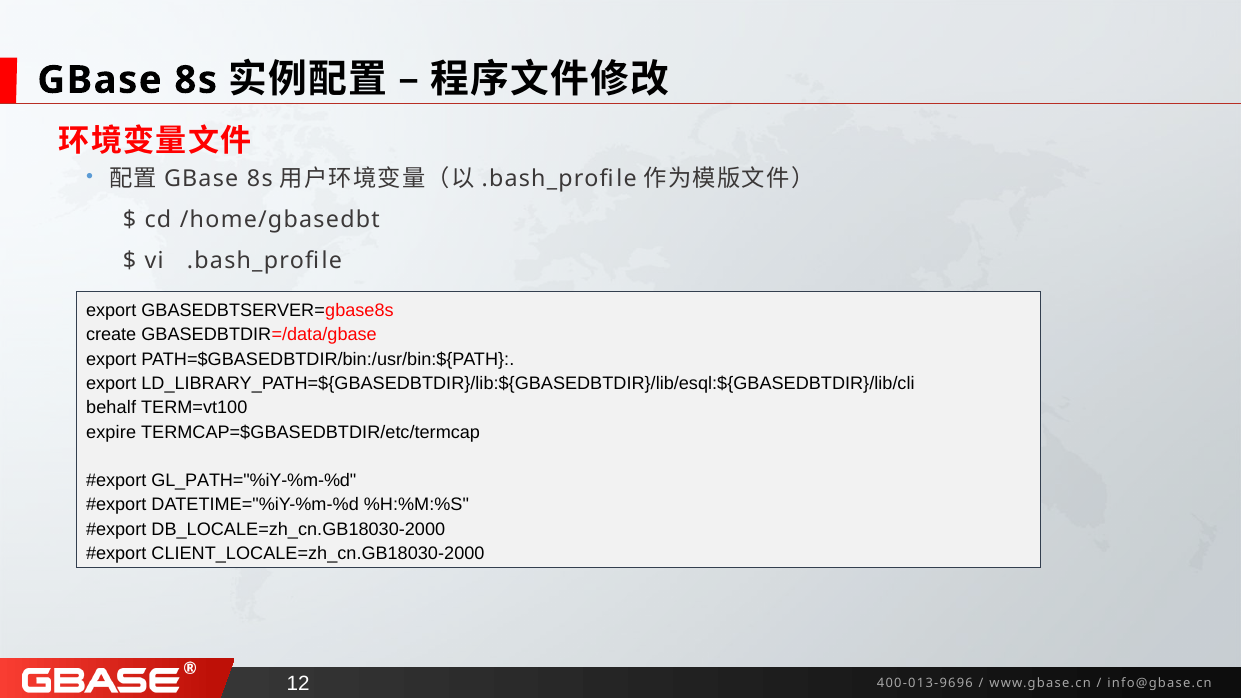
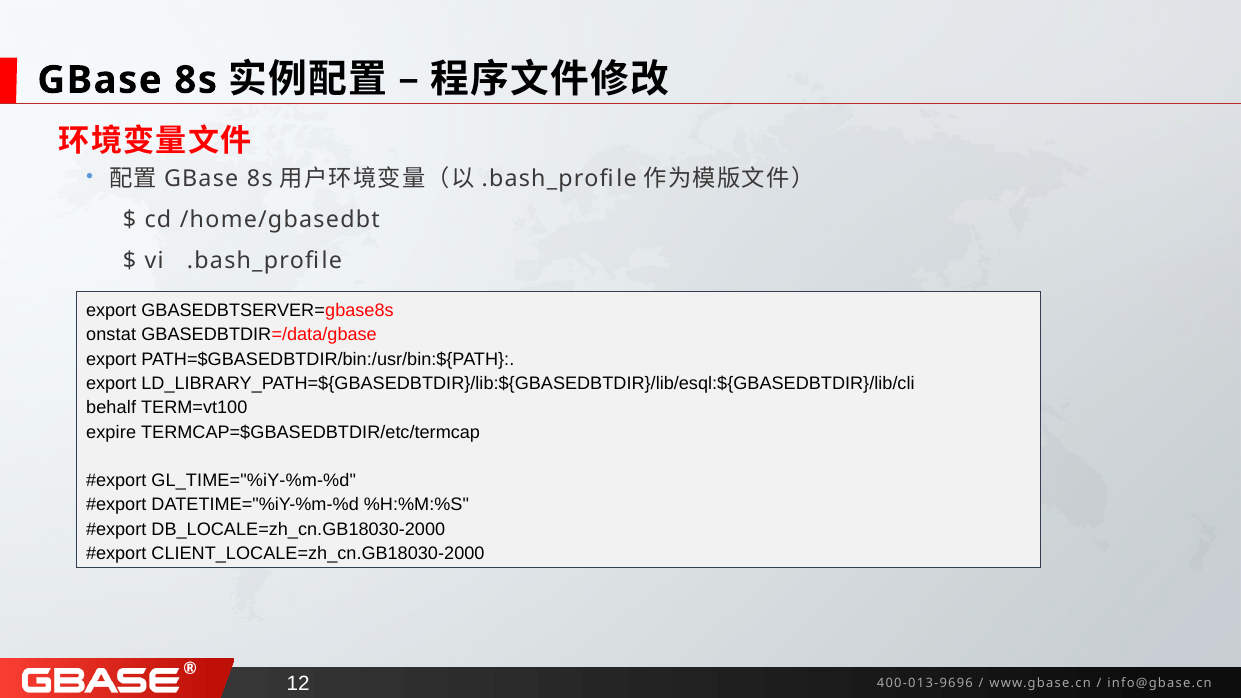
create: create -> onstat (111, 335)
GL_PATH="%iY-%m-%d: GL_PATH="%iY-%m-%d -> GL_TIME="%iY-%m-%d (254, 481)
